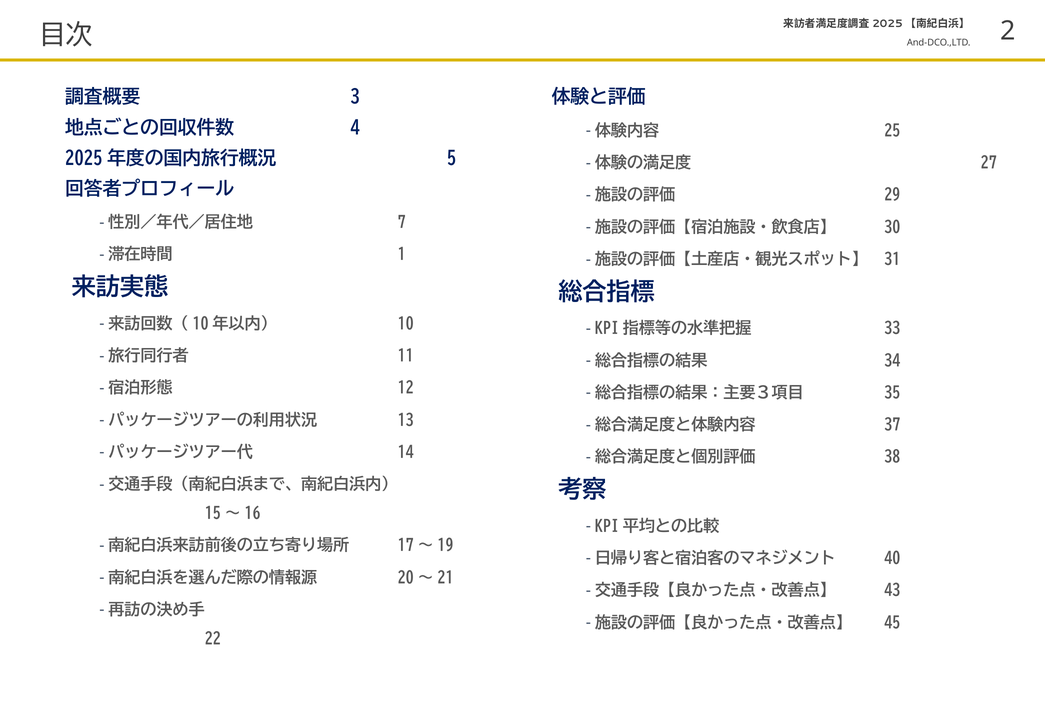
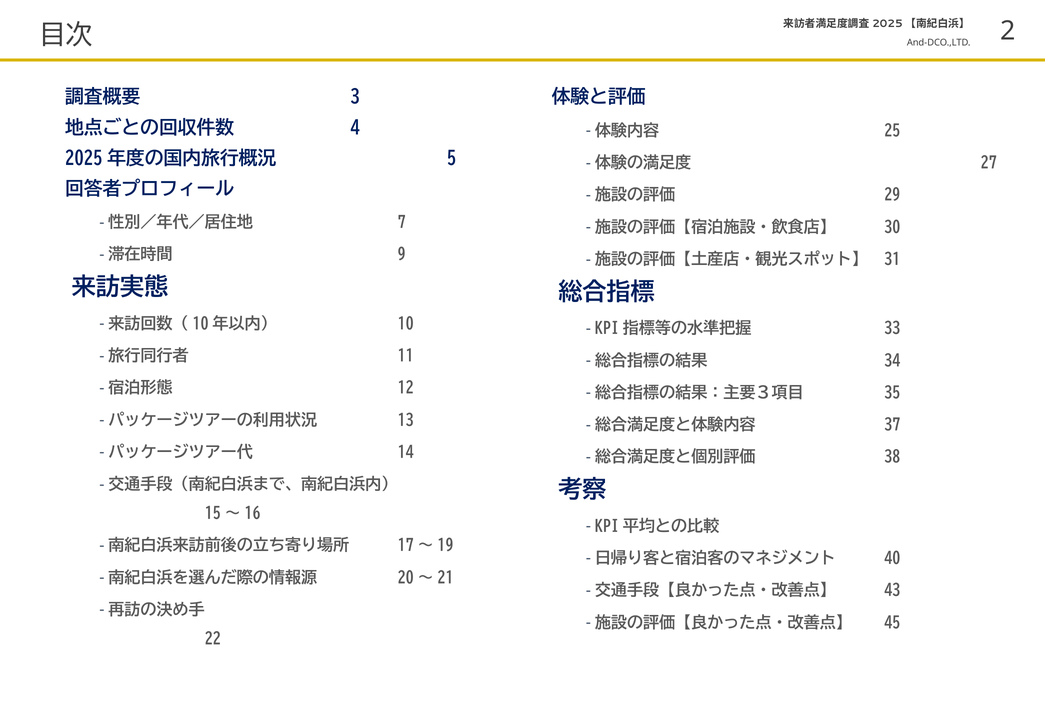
1: 1 -> 9 (402, 255)
